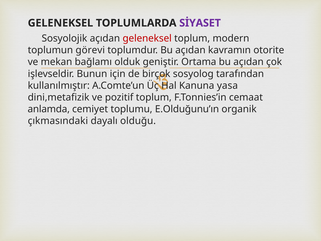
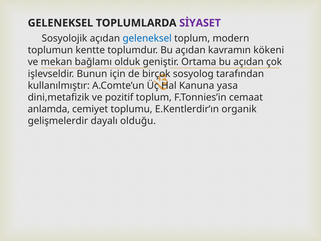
geleneksel colour: red -> blue (147, 38)
görevi: görevi -> kentte (90, 50)
otorite: otorite -> kökeni (269, 50)
E.Olduğunu’ın: E.Olduğunu’ın -> E.Kentlerdir’ın (187, 109)
çıkmasındaki: çıkmasındaki -> gelişmelerdir (58, 121)
